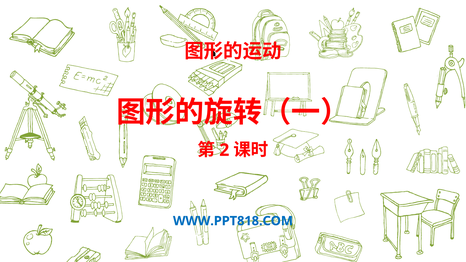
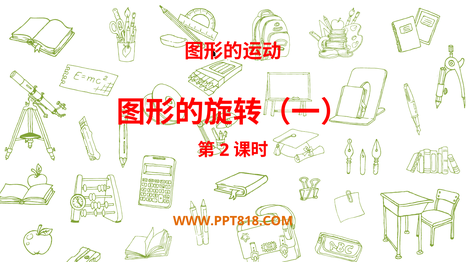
WWW.PPT818.COM colour: blue -> orange (233, 221)
